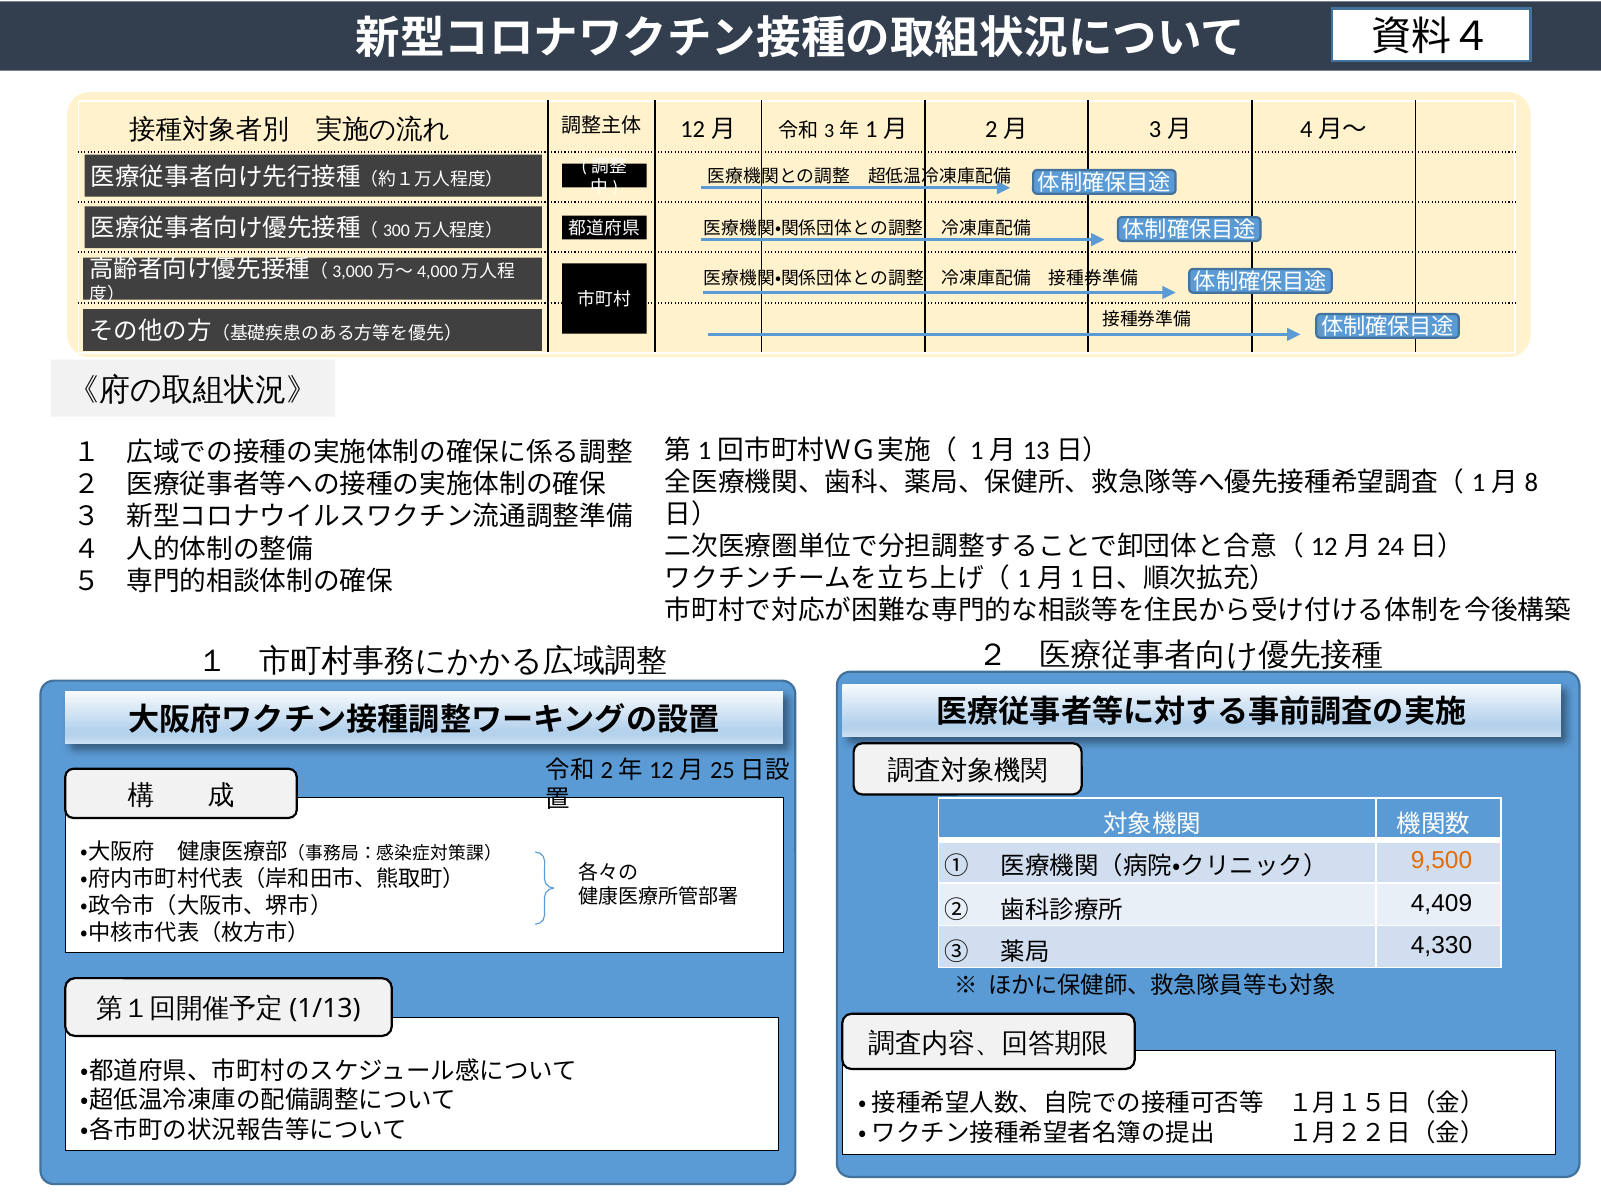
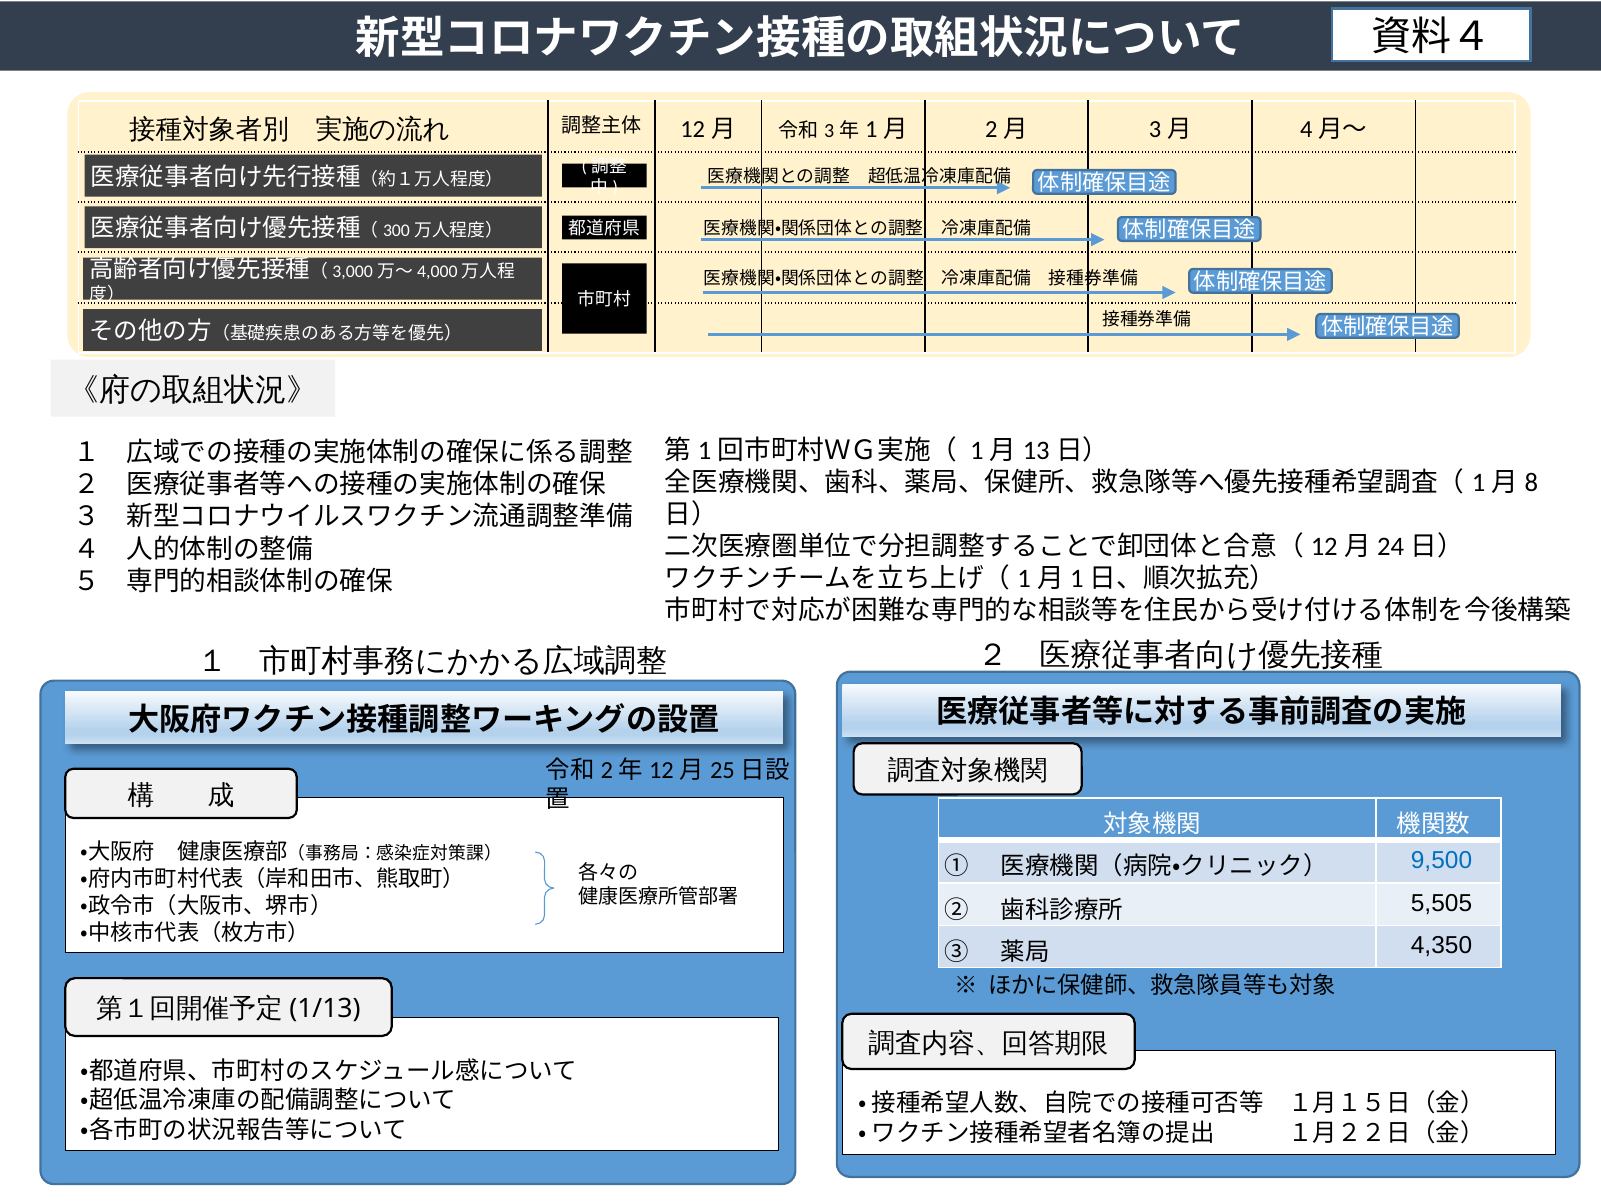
9,500 colour: orange -> blue (1441, 860)
4,409: 4,409 -> 5,505 (1441, 904)
4,330: 4,330 -> 4,350 (1441, 946)
